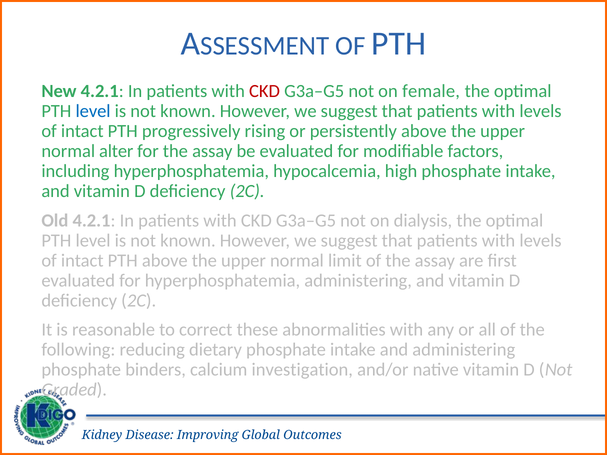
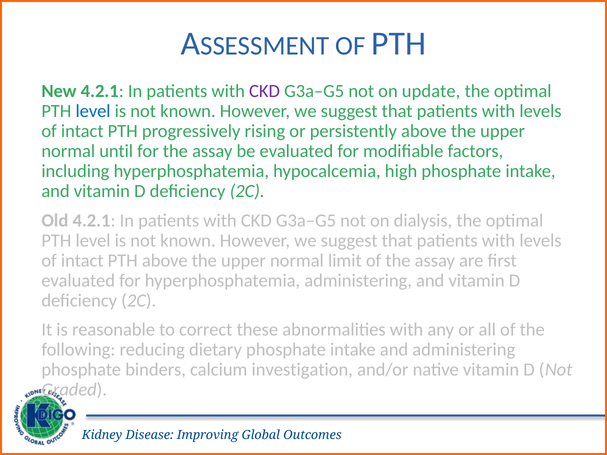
CKD colour: red -> purple (265, 91)
female: female -> update (431, 91)
alter: alter -> until (116, 151)
